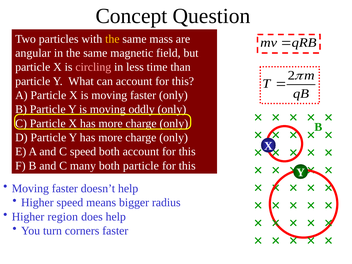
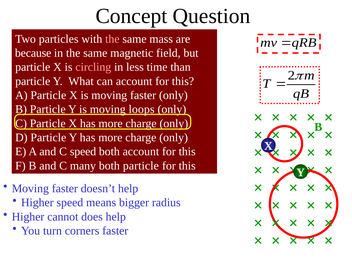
the colour: yellow -> pink (112, 39)
angular: angular -> because (33, 53)
oddly: oddly -> loops (142, 109)
region: region -> cannot (63, 217)
